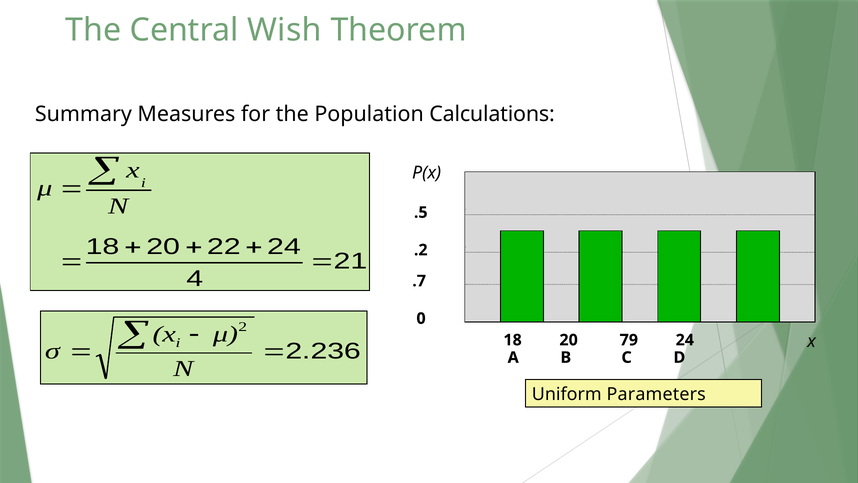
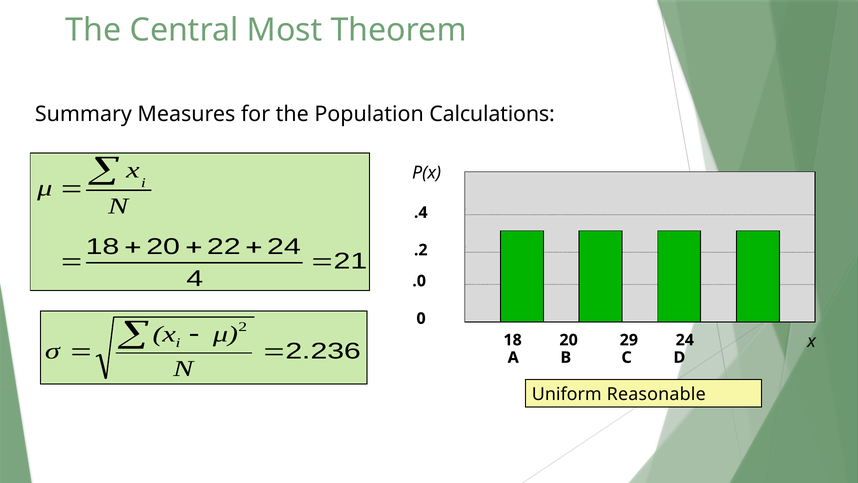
Wish: Wish -> Most (285, 30)
.5: .5 -> .4 (421, 212)
.7: .7 -> .0 (419, 281)
79: 79 -> 29 (629, 340)
Parameters: Parameters -> Reasonable (656, 394)
